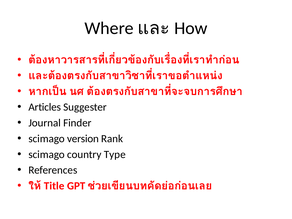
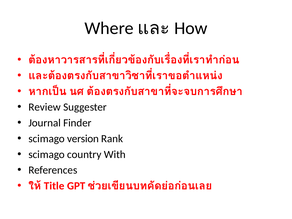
Articles: Articles -> Review (45, 107)
Type: Type -> With (115, 154)
